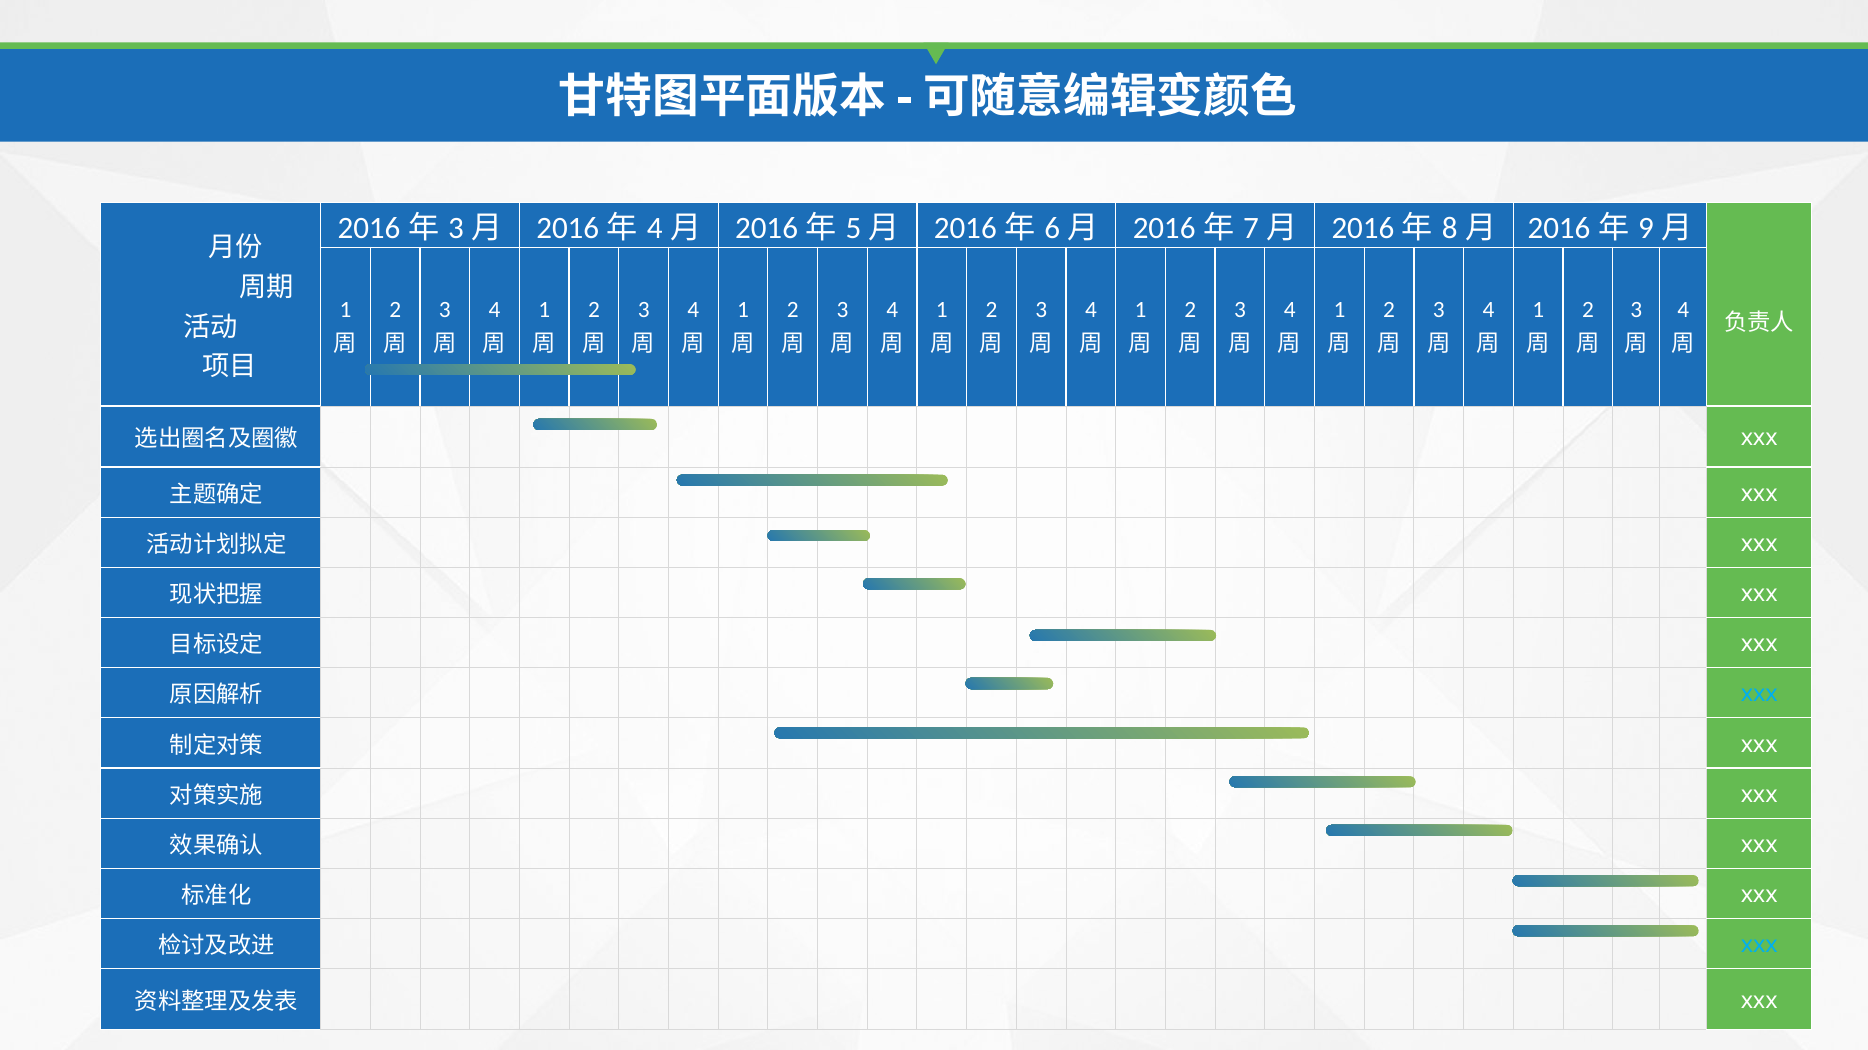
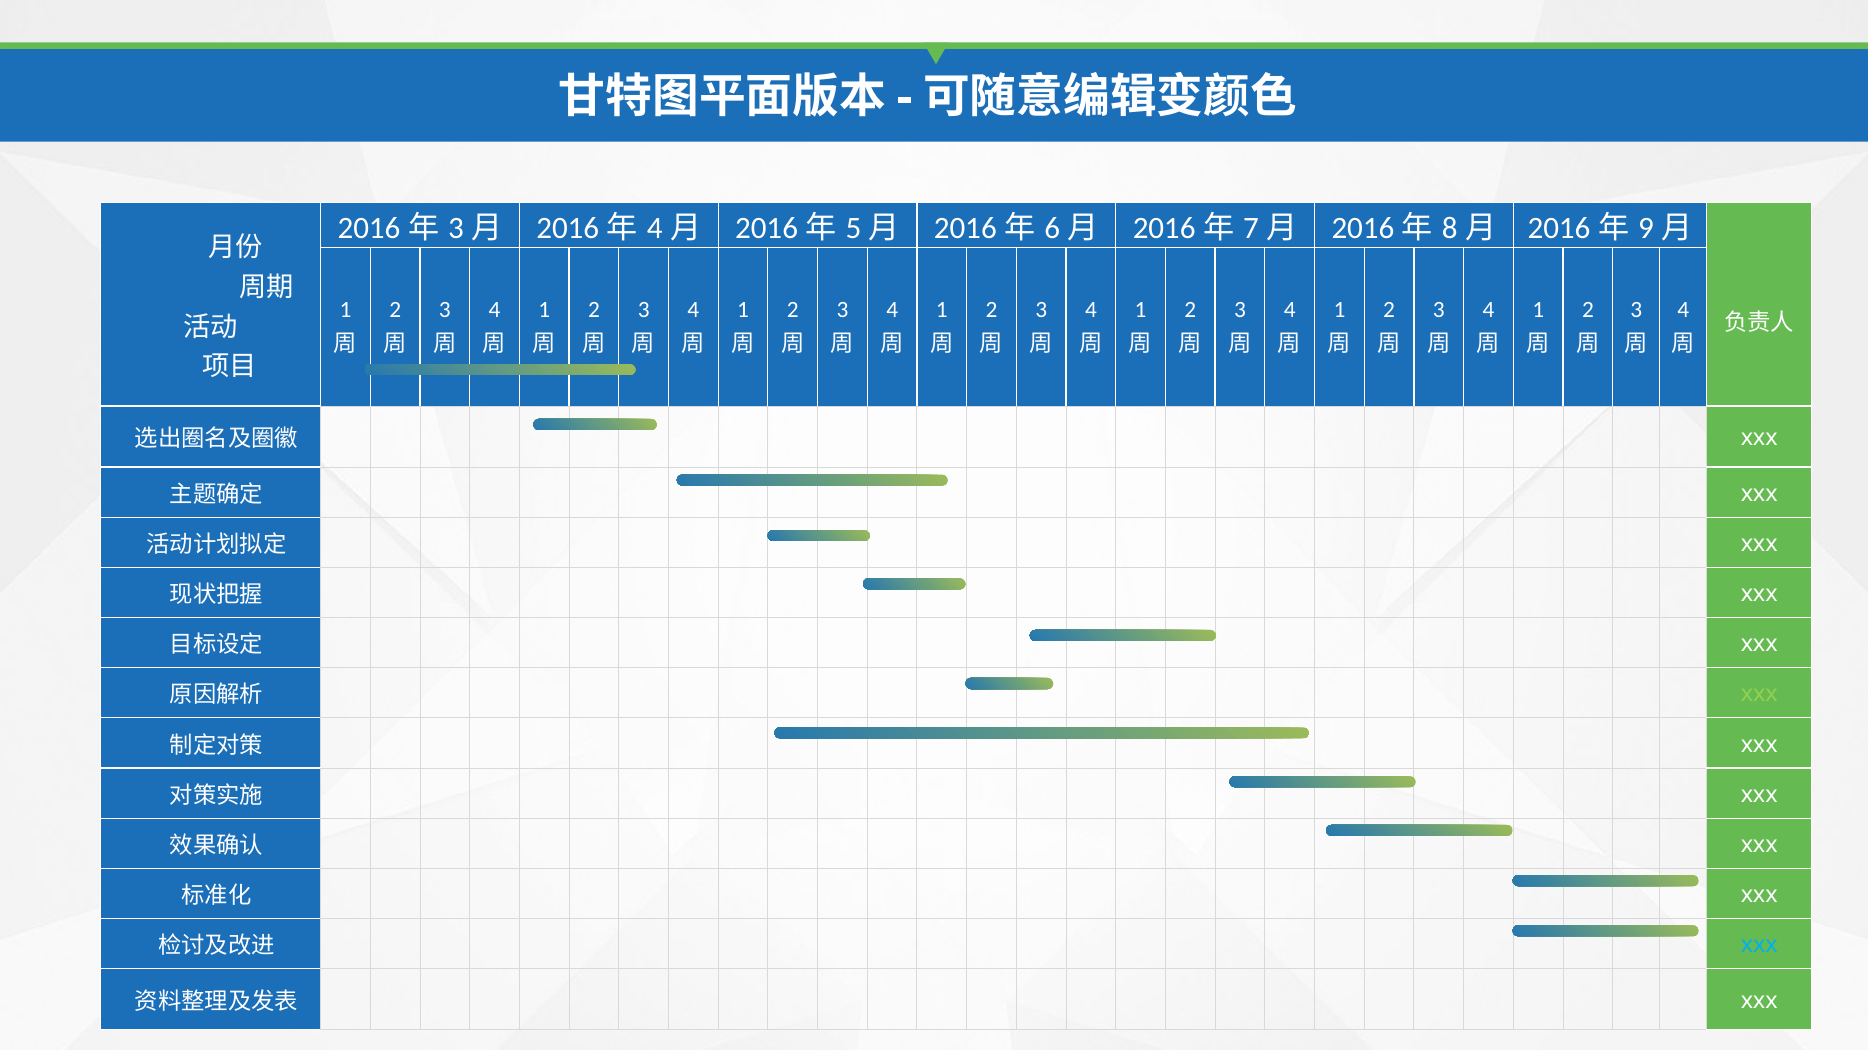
xxx colour: light blue -> light green (1759, 695)
